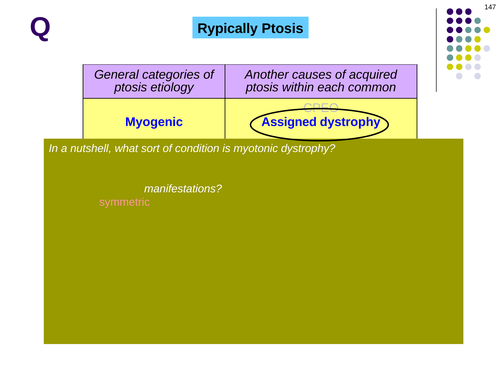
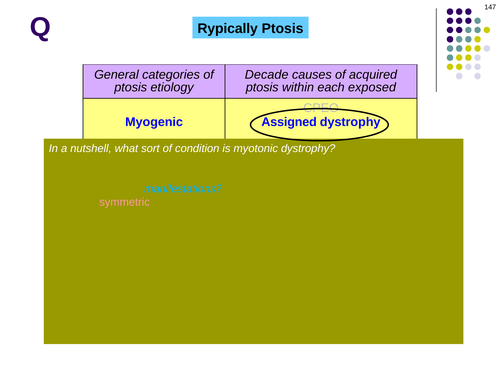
Another: Another -> Decade (267, 75)
common: common -> exposed (372, 87)
manifestations colour: white -> light blue (183, 189)
